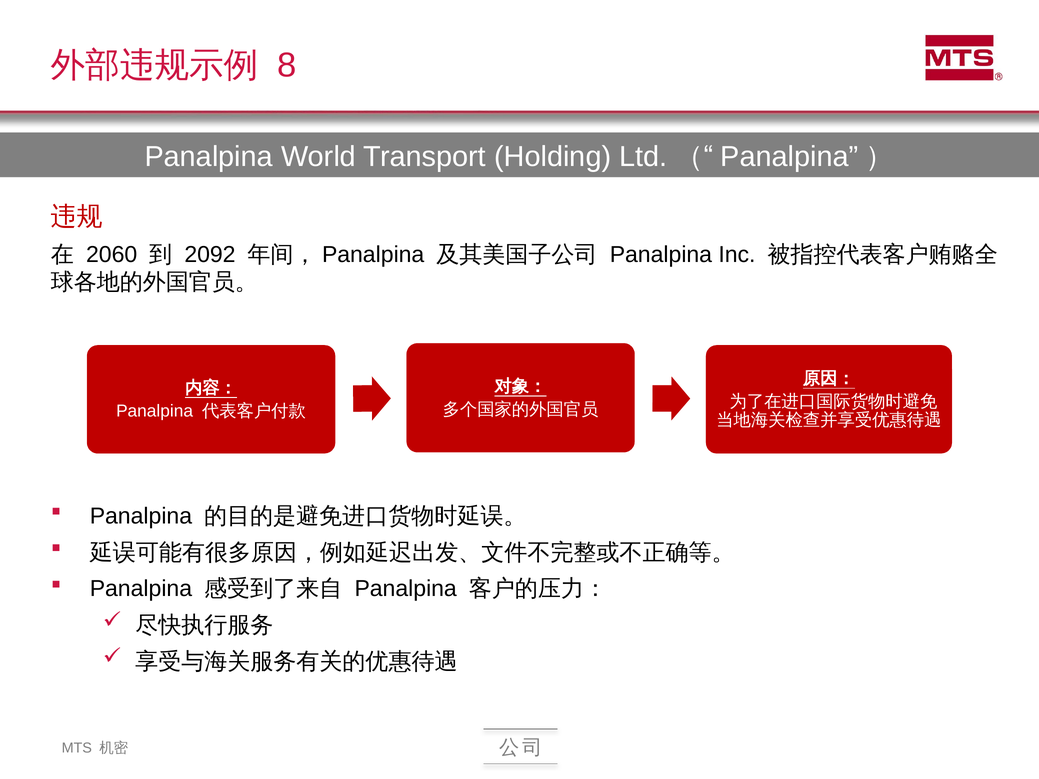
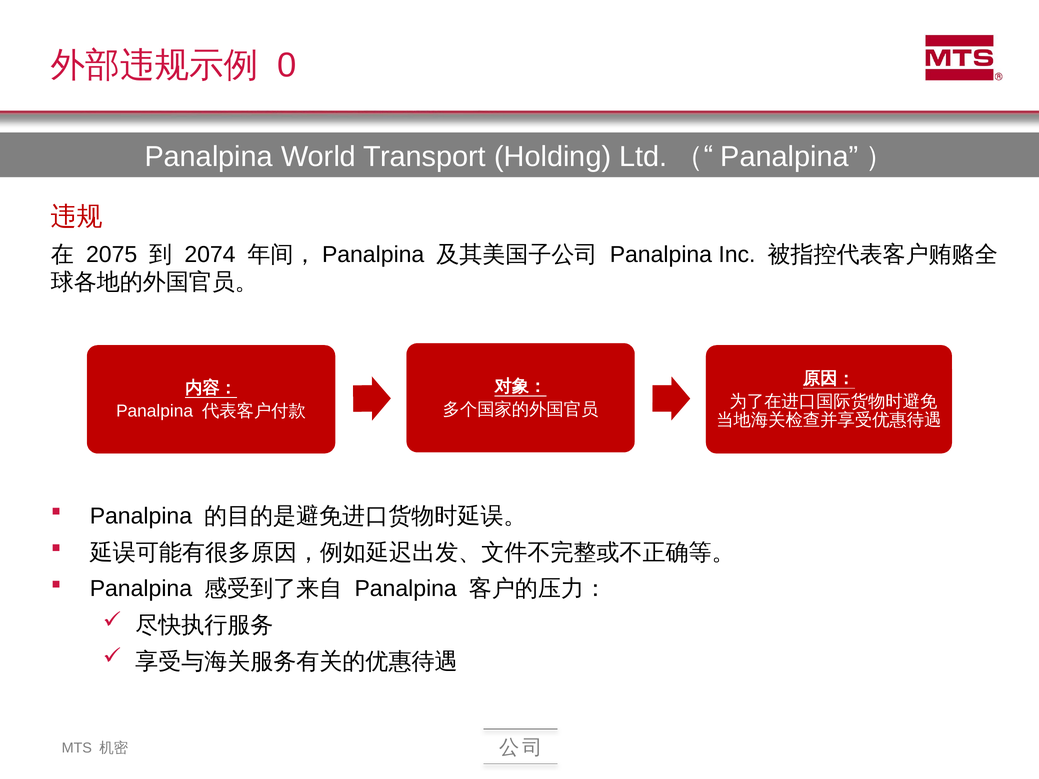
8: 8 -> 0 (287, 65)
2060: 2060 -> 2075 (112, 255)
2092: 2092 -> 2074 (210, 255)
